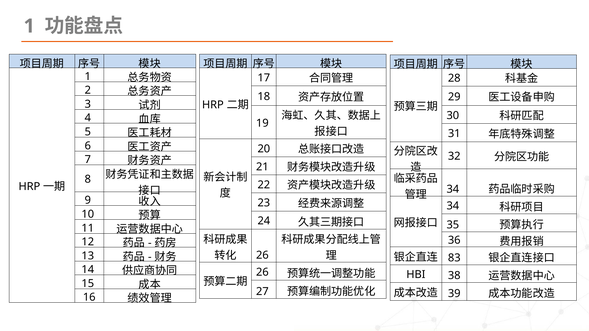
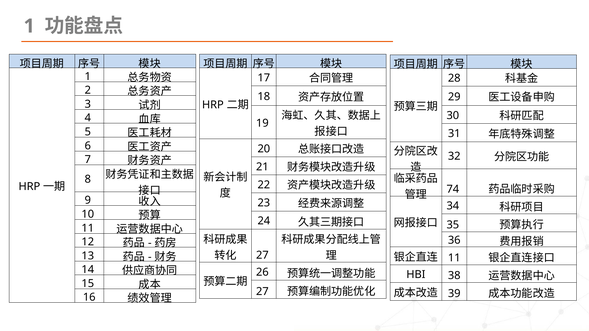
34: 34 -> 74 (453, 189)
26: 26 -> 27 (262, 256)
83: 83 -> 11 (454, 258)
